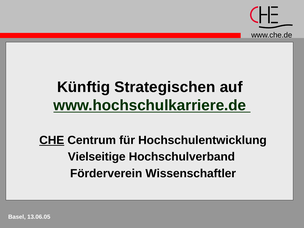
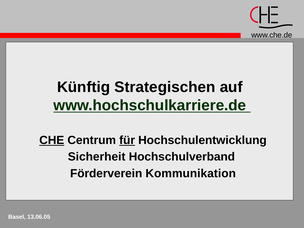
für underline: none -> present (127, 140)
Vielseitige: Vielseitige -> Sicherheit (97, 157)
Wissenschaftler: Wissenschaftler -> Kommunikation (191, 173)
